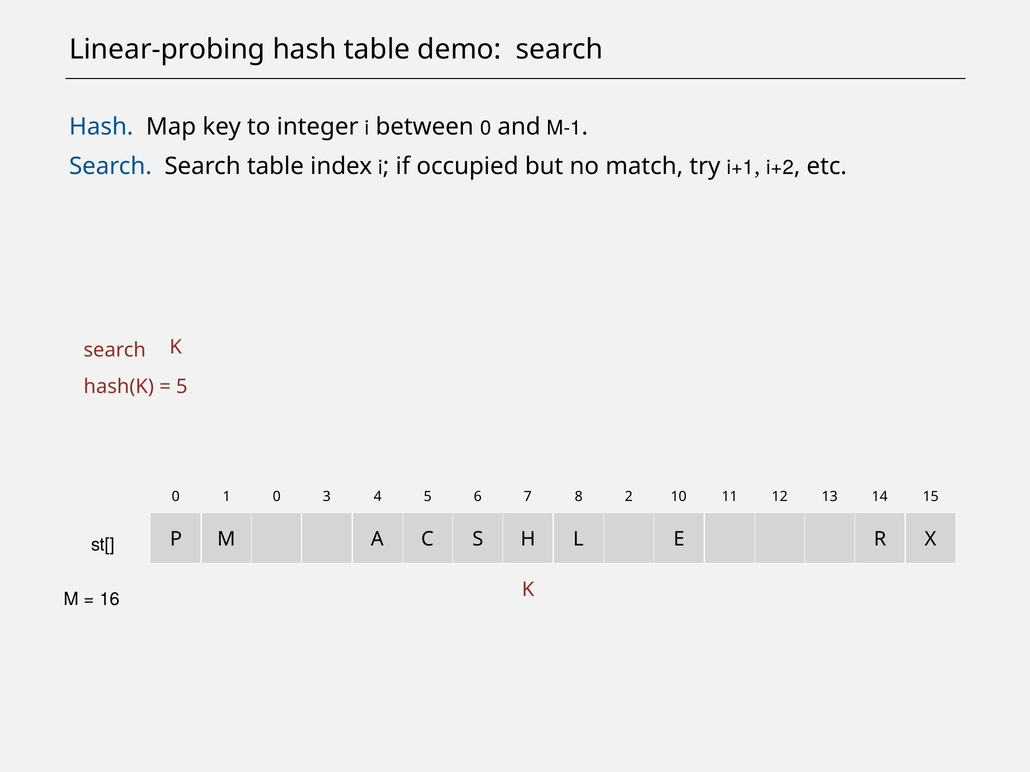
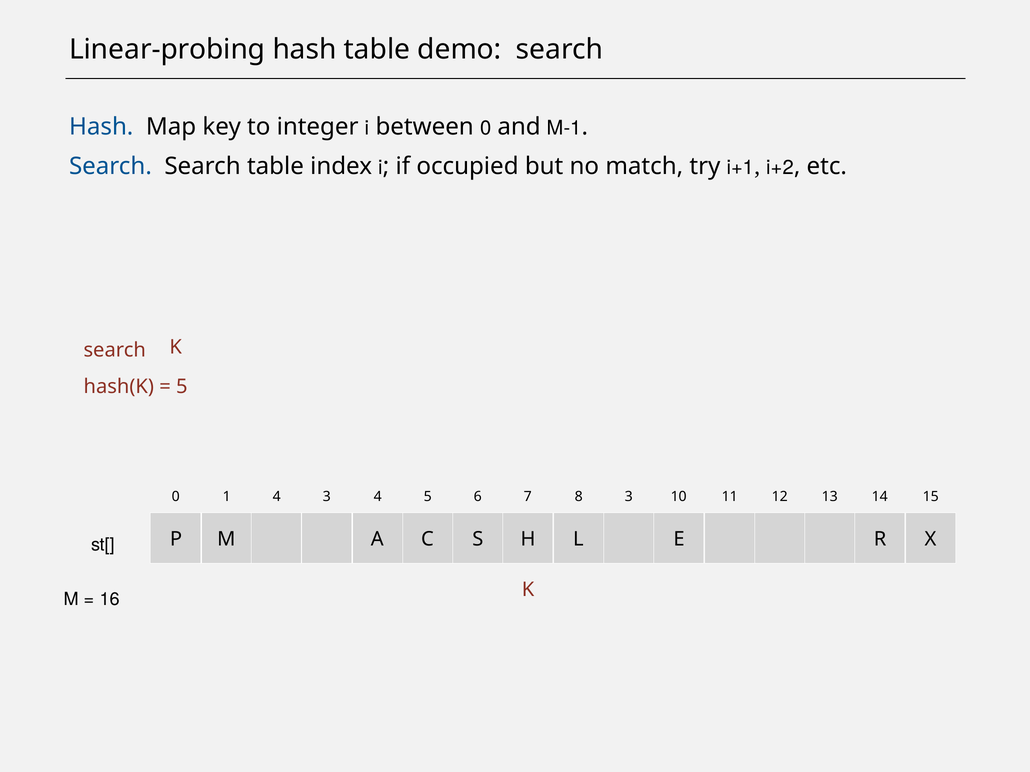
1 0: 0 -> 4 (277, 497)
8 2: 2 -> 3 (629, 497)
